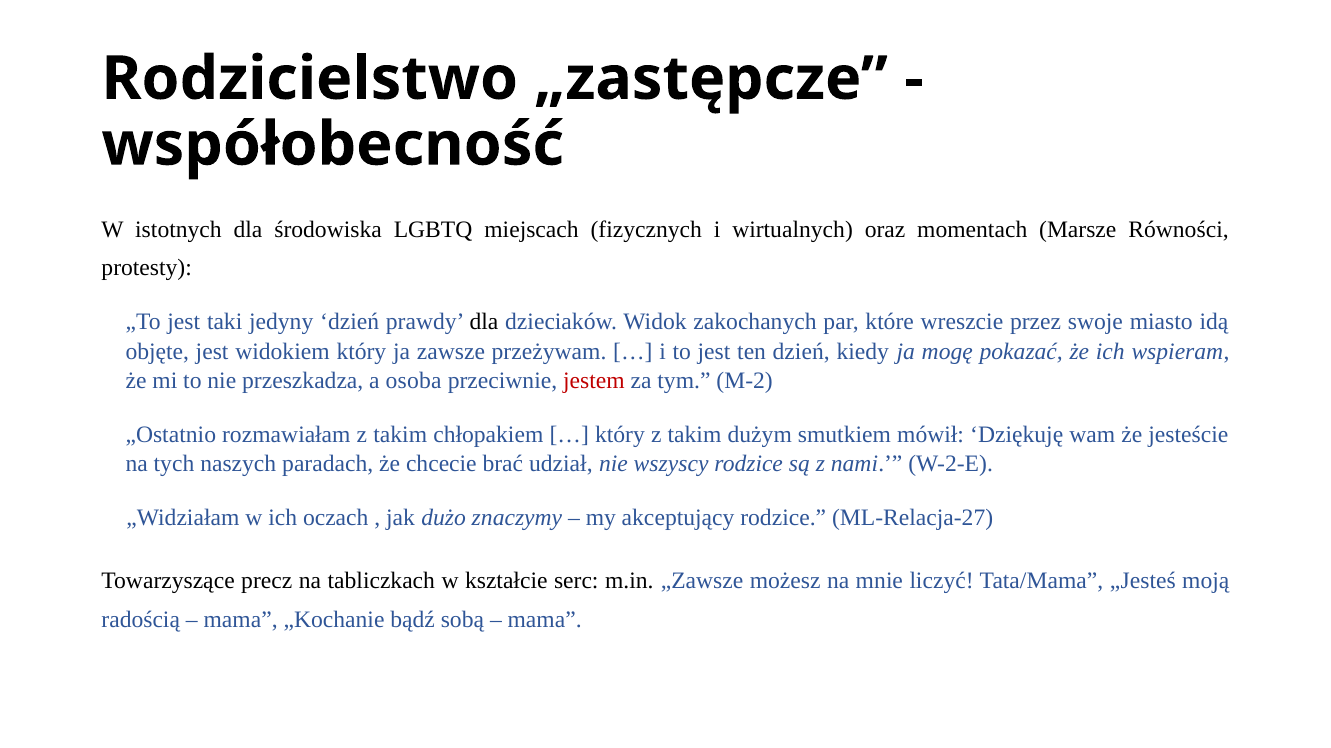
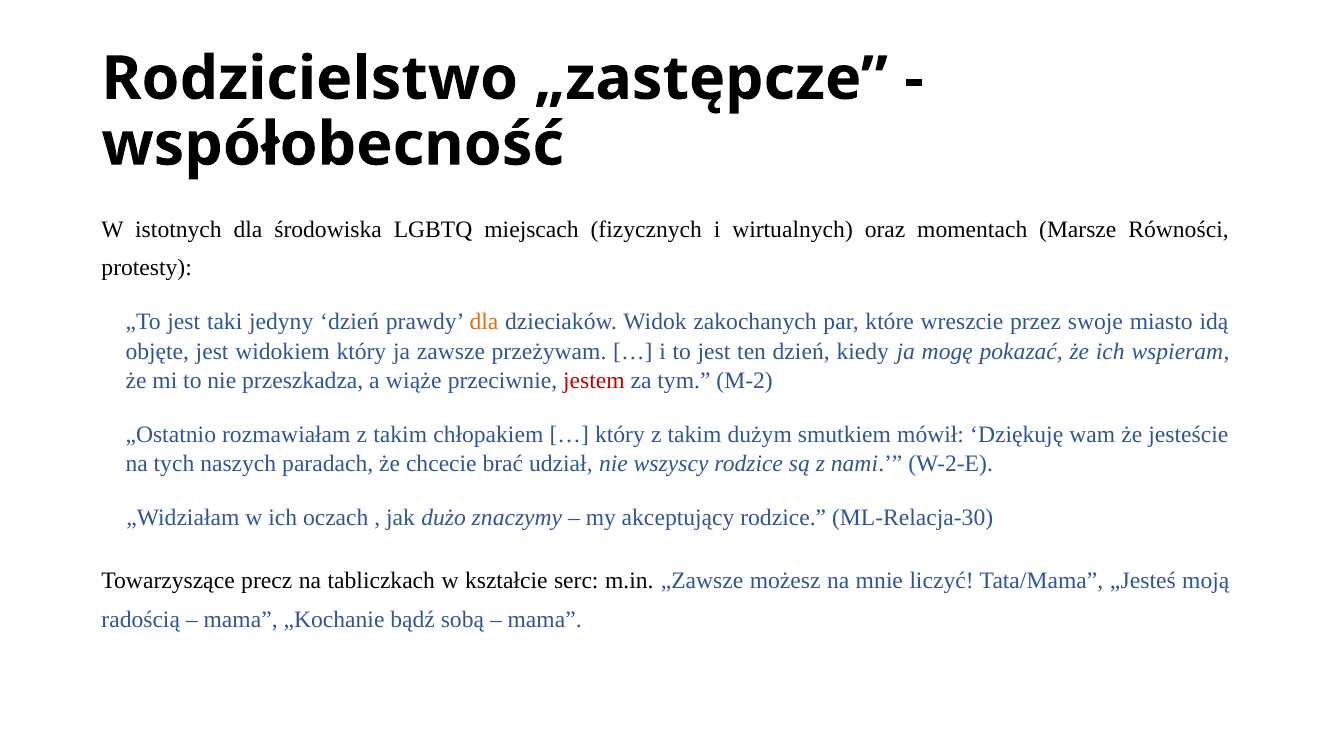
dla colour: black -> orange (484, 322)
osoba: osoba -> wiąże (414, 381)
ML-Relacja-27: ML-Relacja-27 -> ML-Relacja-30 (913, 519)
